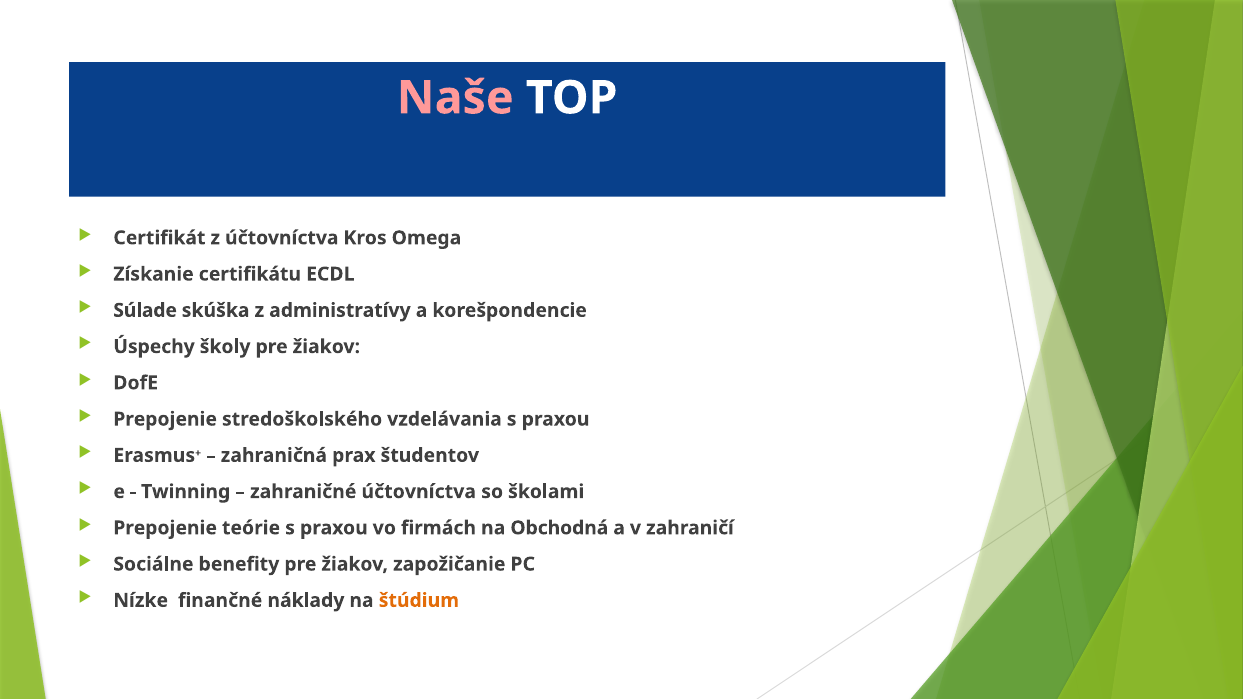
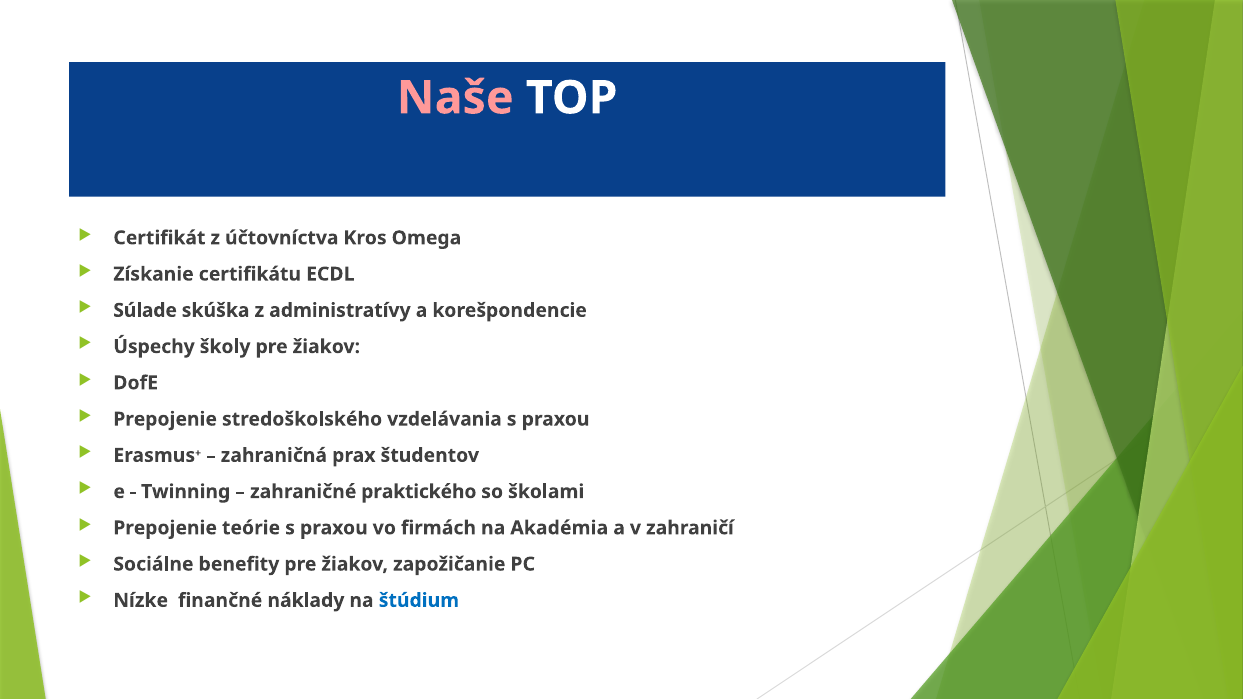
zahraničné účtovníctva: účtovníctva -> praktického (419, 492)
Obchodná: Obchodná -> Akadémia (559, 528)
štúdium colour: orange -> blue (419, 601)
